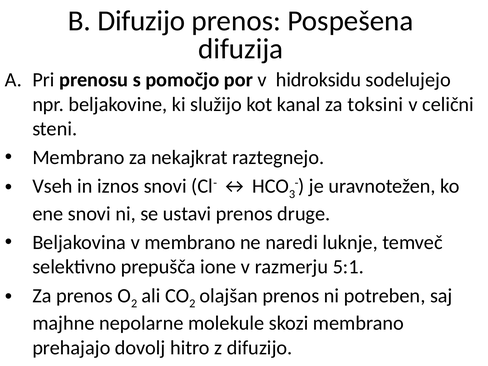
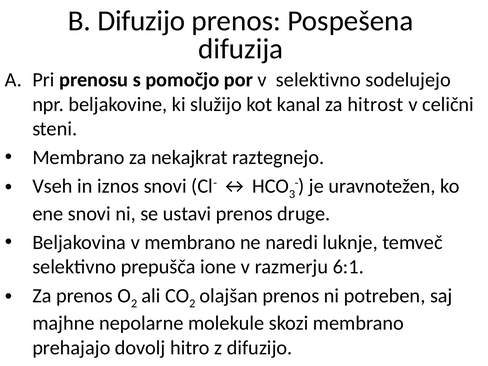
v hidroksidu: hidroksidu -> selektivno (318, 80)
toksini: toksini -> hitrost (375, 104)
5:1: 5:1 -> 6:1 (348, 267)
